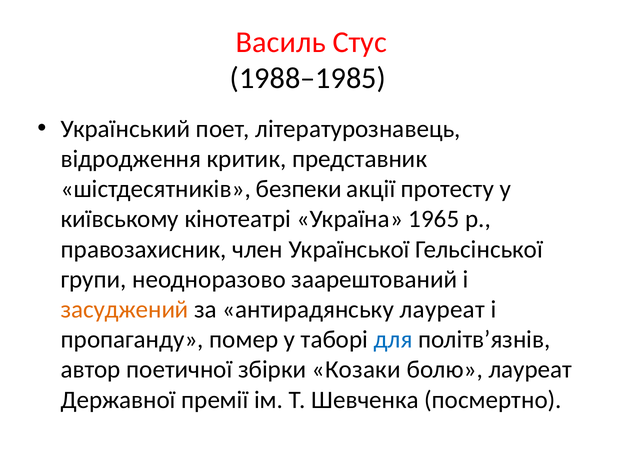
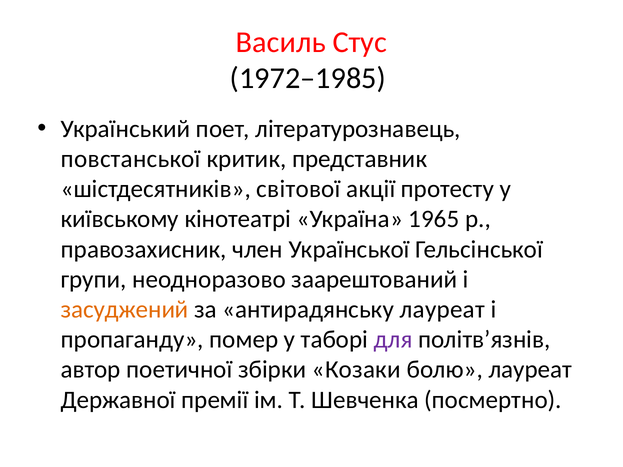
1988–1985: 1988–1985 -> 1972–1985 (308, 78)
відродження: відродження -> повстанської (131, 159)
безпеки: безпеки -> світової (299, 189)
для colour: blue -> purple (393, 340)
